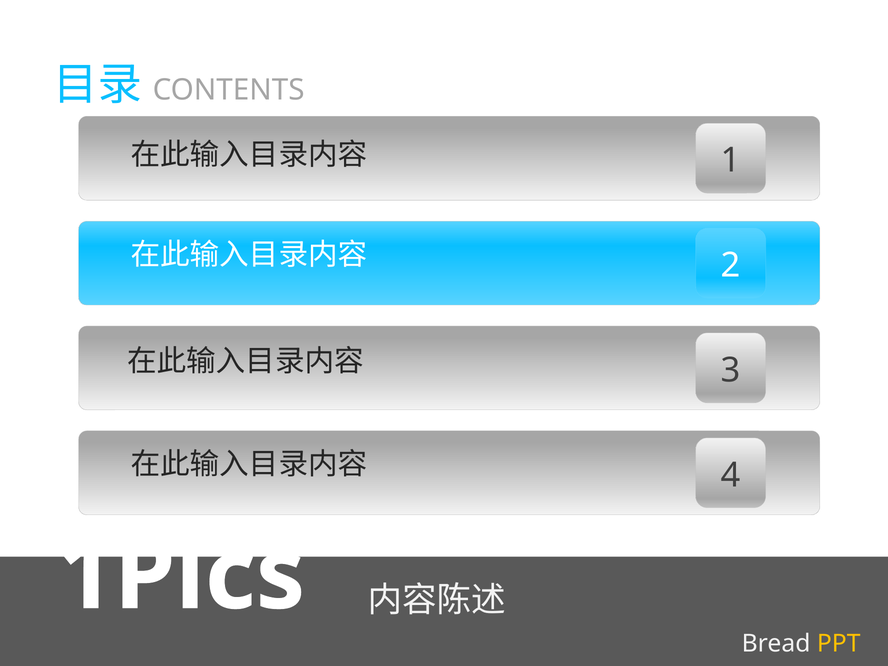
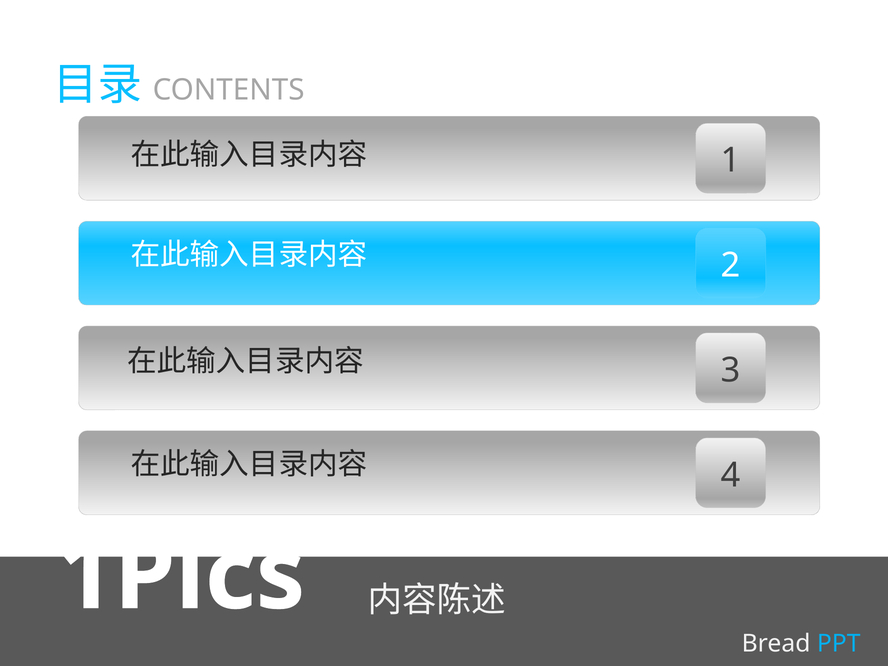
PPT colour: yellow -> light blue (839, 644)
